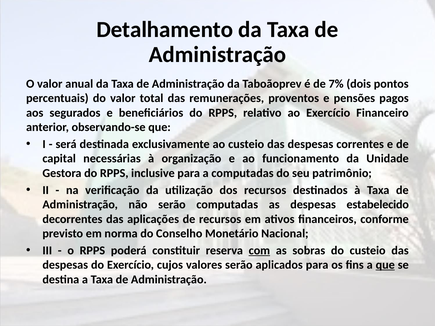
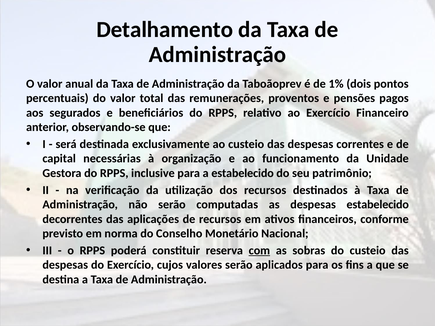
7%: 7% -> 1% (336, 84)
a computadas: computadas -> estabelecido (243, 173)
que underline: present -> none (385, 265)
